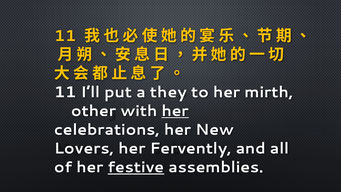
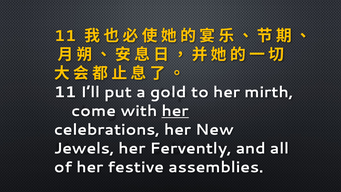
they: they -> gold (168, 92)
other: other -> come (94, 111)
Lovers: Lovers -> Jewels (84, 148)
festive underline: present -> none (136, 167)
